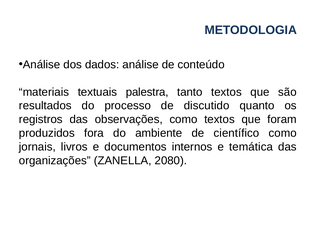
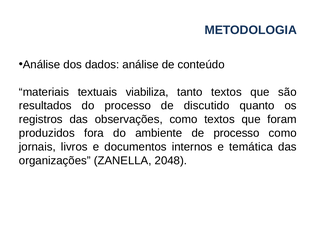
palestra: palestra -> viabiliza (147, 92)
de científico: científico -> processo (237, 133)
2080: 2080 -> 2048 (171, 161)
